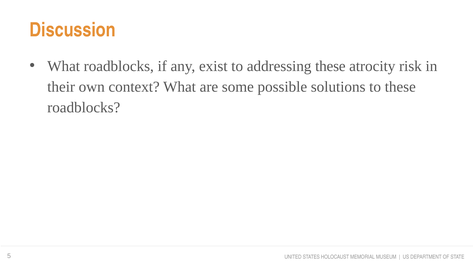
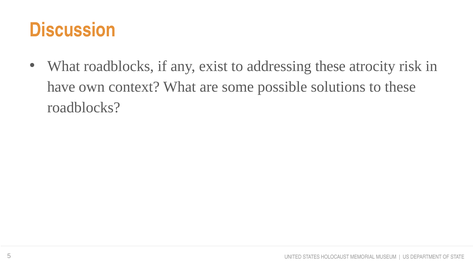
their: their -> have (61, 87)
